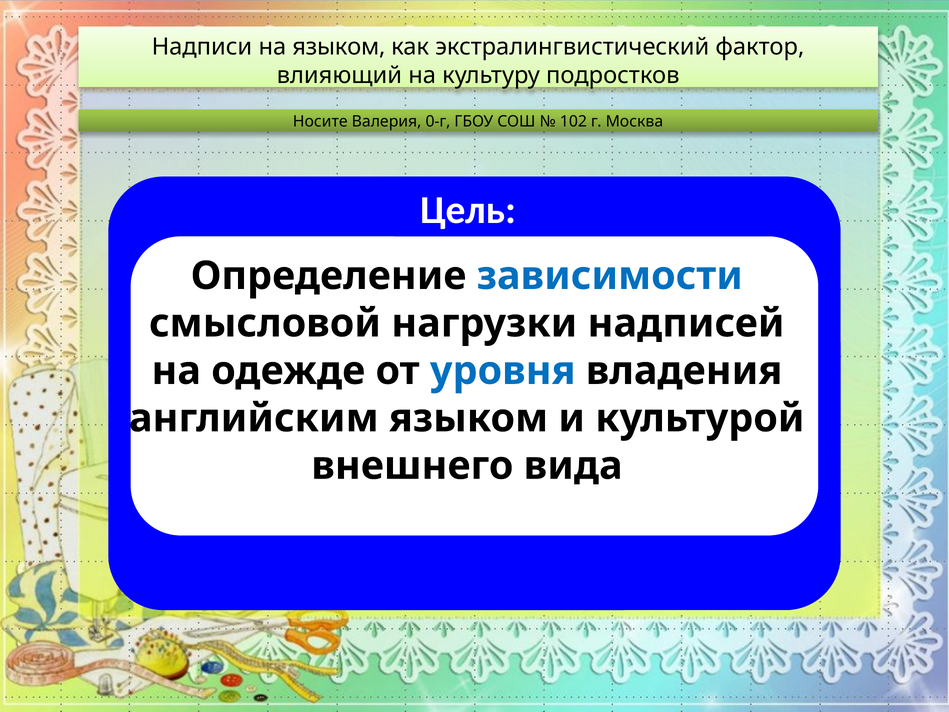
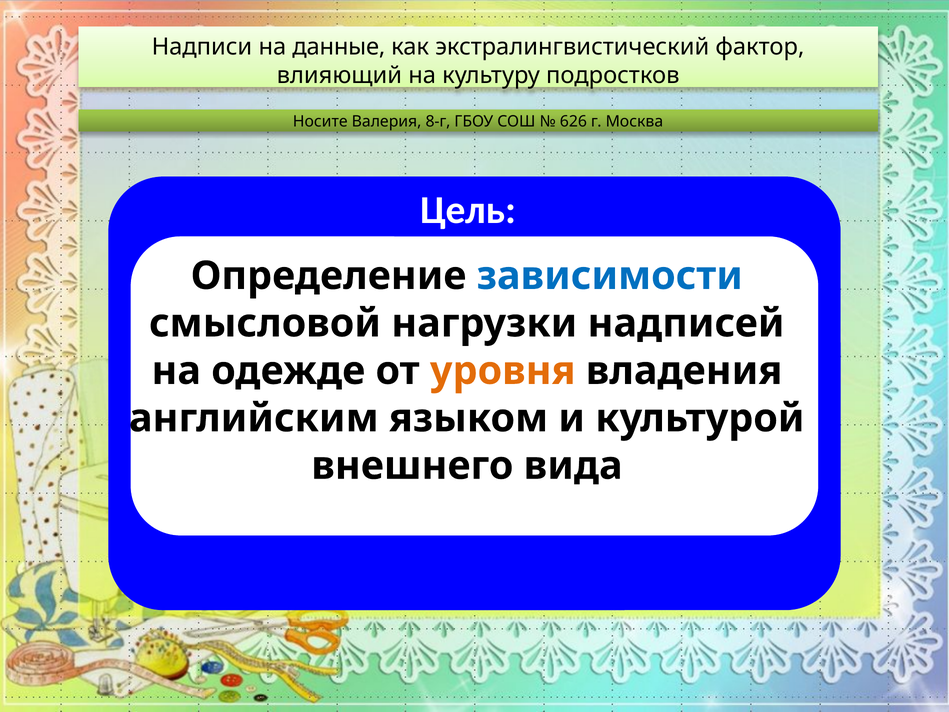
на языком: языком -> данные (339, 47)
0-г: 0-г -> 8-г (438, 122)
102: 102 -> 626 (573, 122)
уровня colour: blue -> orange (503, 371)
